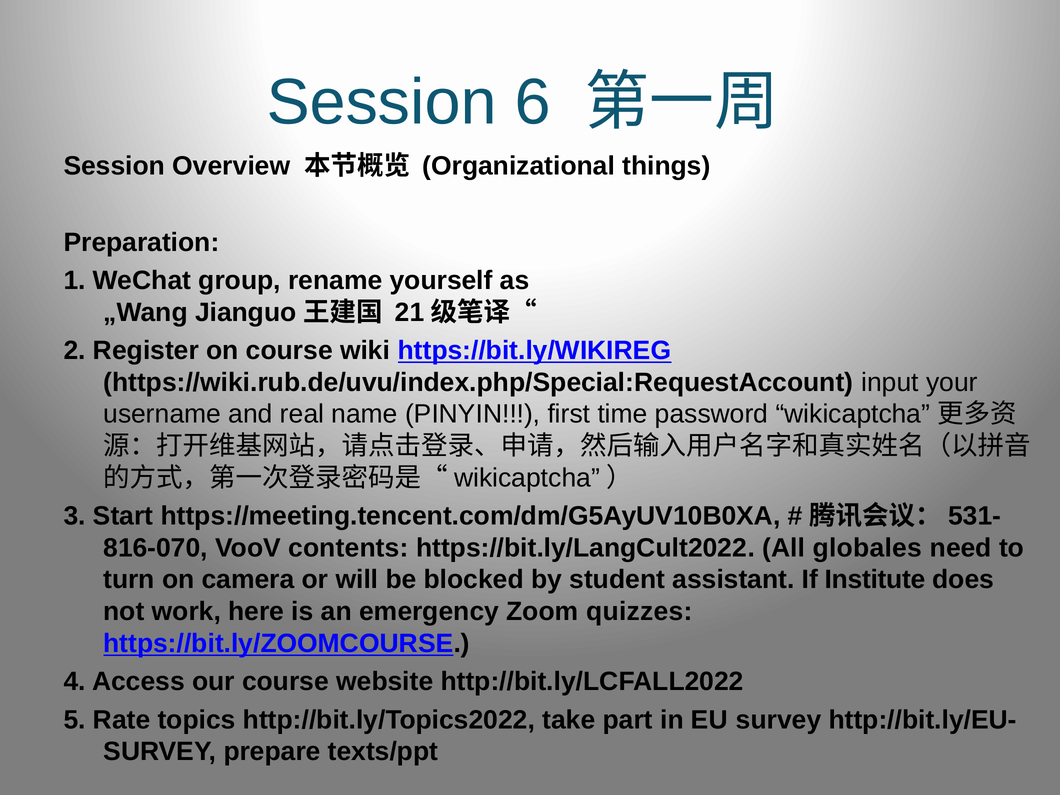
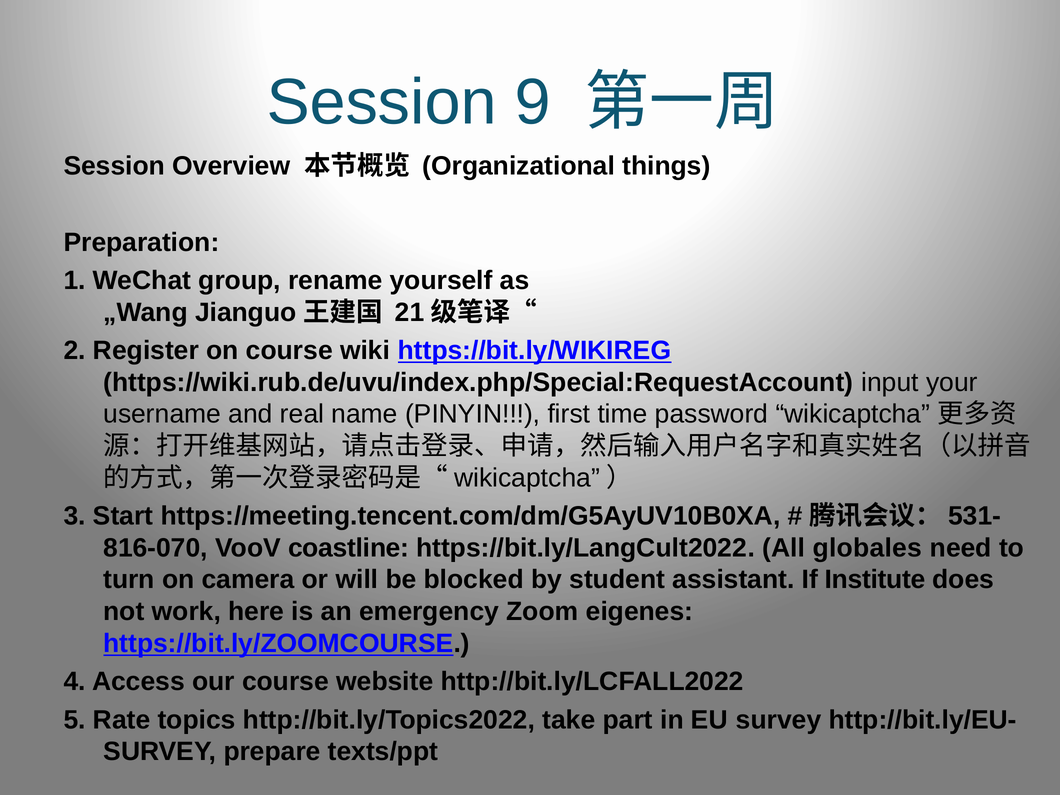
6: 6 -> 9 (533, 103)
contents: contents -> coastline (349, 548)
quizzes: quizzes -> eigenes (640, 612)
